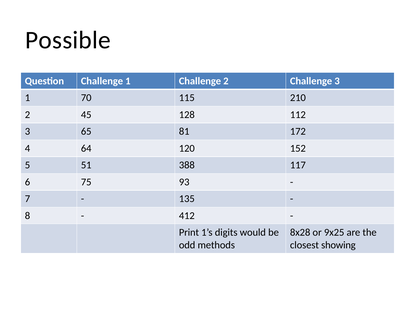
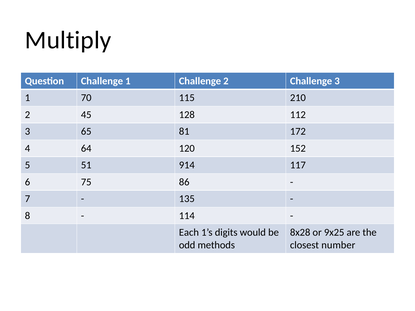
Possible: Possible -> Multiply (68, 40)
388: 388 -> 914 (187, 165)
93: 93 -> 86 (184, 182)
412: 412 -> 114 (187, 216)
Print: Print -> Each (189, 233)
showing: showing -> number (338, 245)
